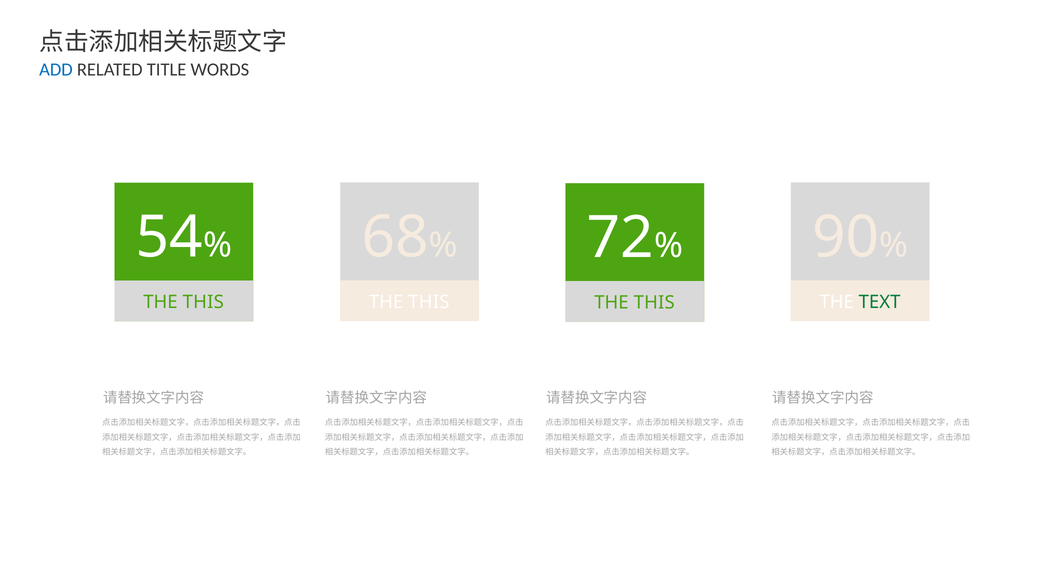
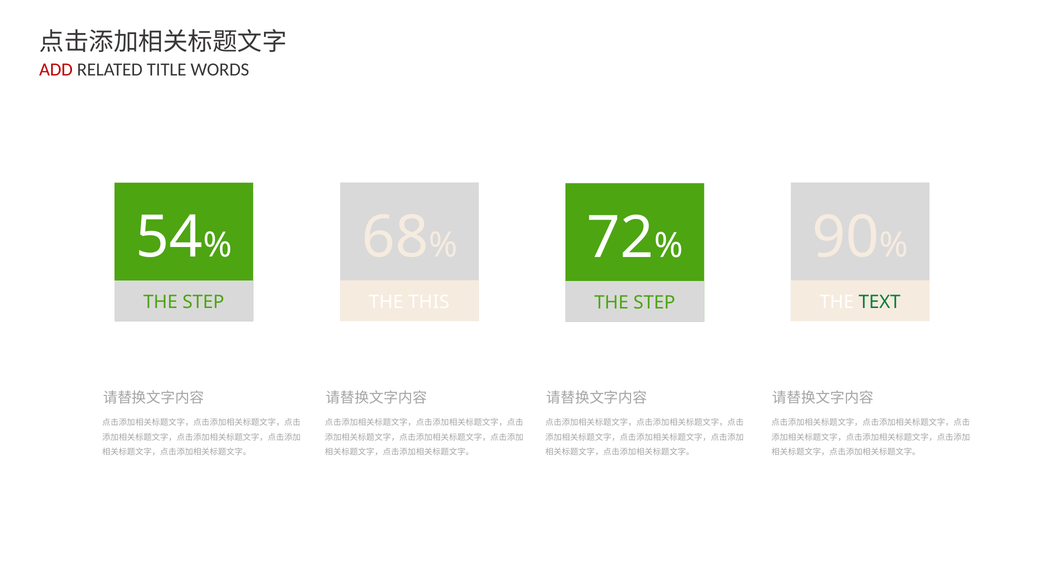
ADD colour: blue -> red (56, 69)
THIS: THIS -> STEP (203, 302)
THIS: THIS -> STEP (654, 303)
